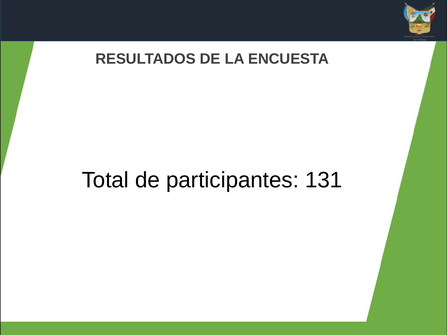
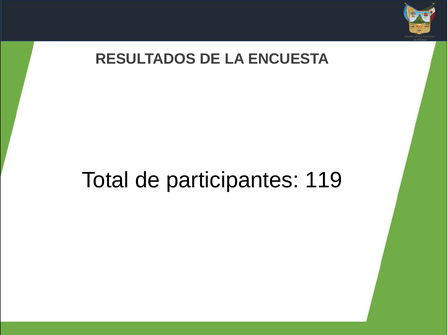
131: 131 -> 119 (324, 180)
